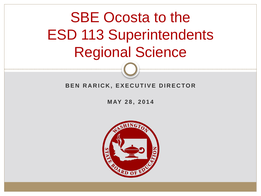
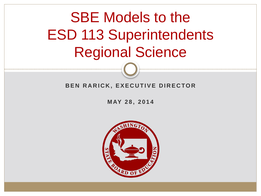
Ocosta: Ocosta -> Models (127, 18)
